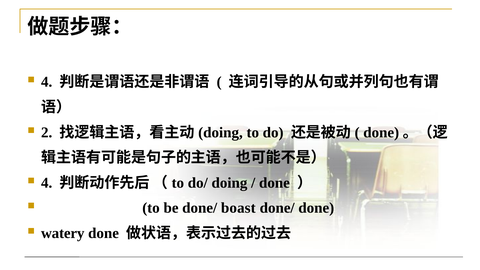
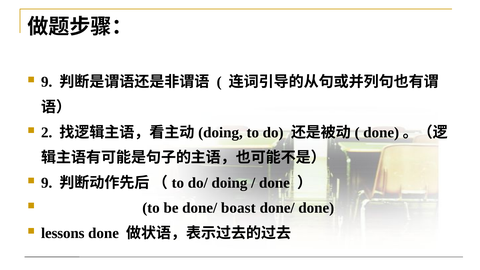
4: 4 -> 9 (47, 82)
4: 4 -> 9 (47, 183)
watery: watery -> lessons (63, 233)
